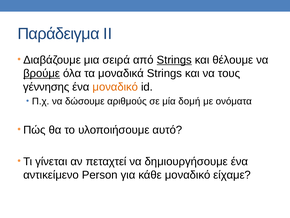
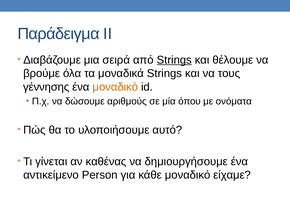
βρούμε underline: present -> none (42, 73)
δομή: δομή -> όπου (189, 101)
πεταχτεί: πεταχτεί -> καθένας (106, 161)
